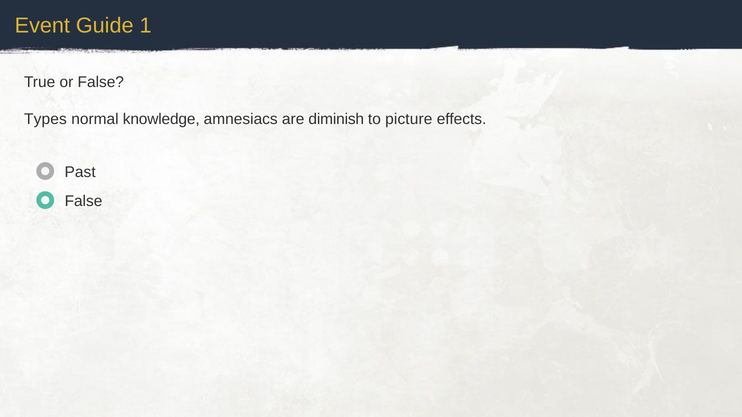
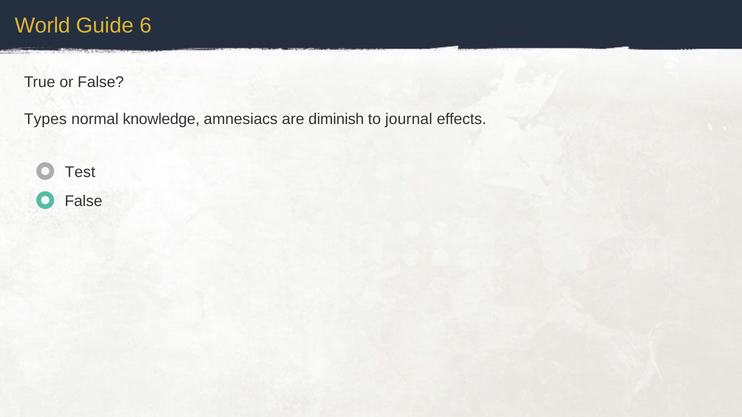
Event: Event -> World (42, 26)
1: 1 -> 6 (146, 26)
picture: picture -> journal (409, 119)
Past: Past -> Test (80, 172)
